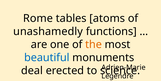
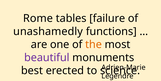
atoms: atoms -> failure (107, 18)
beautiful colour: blue -> purple (47, 57)
deal: deal -> best (32, 70)
